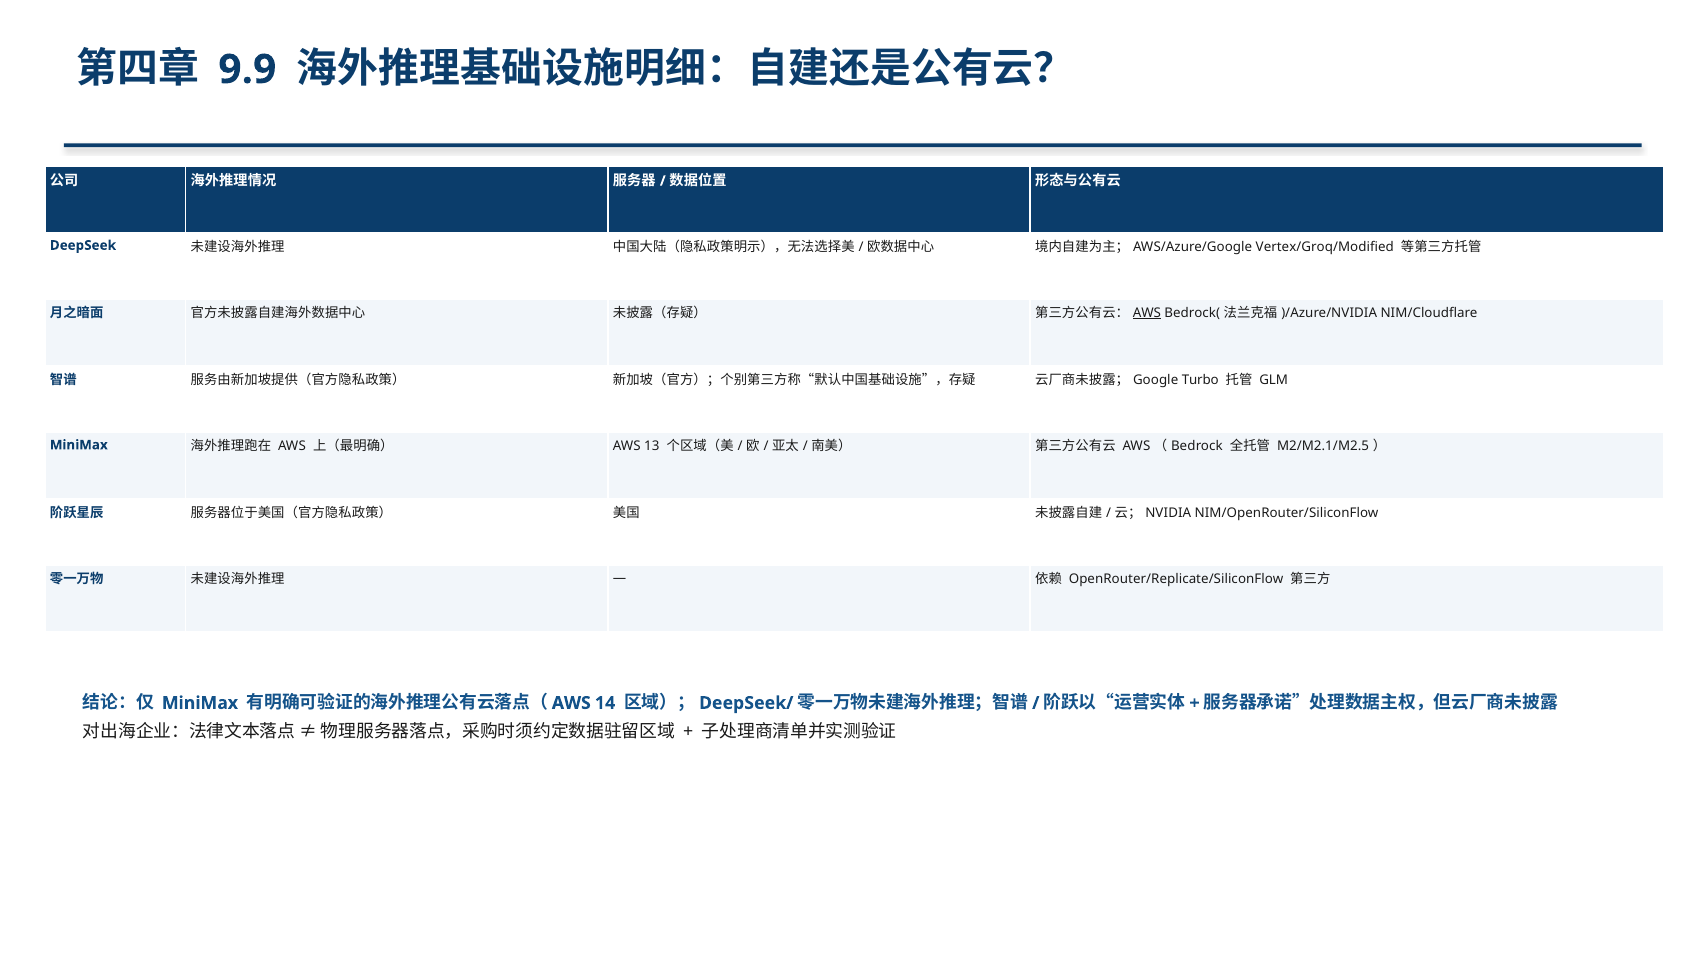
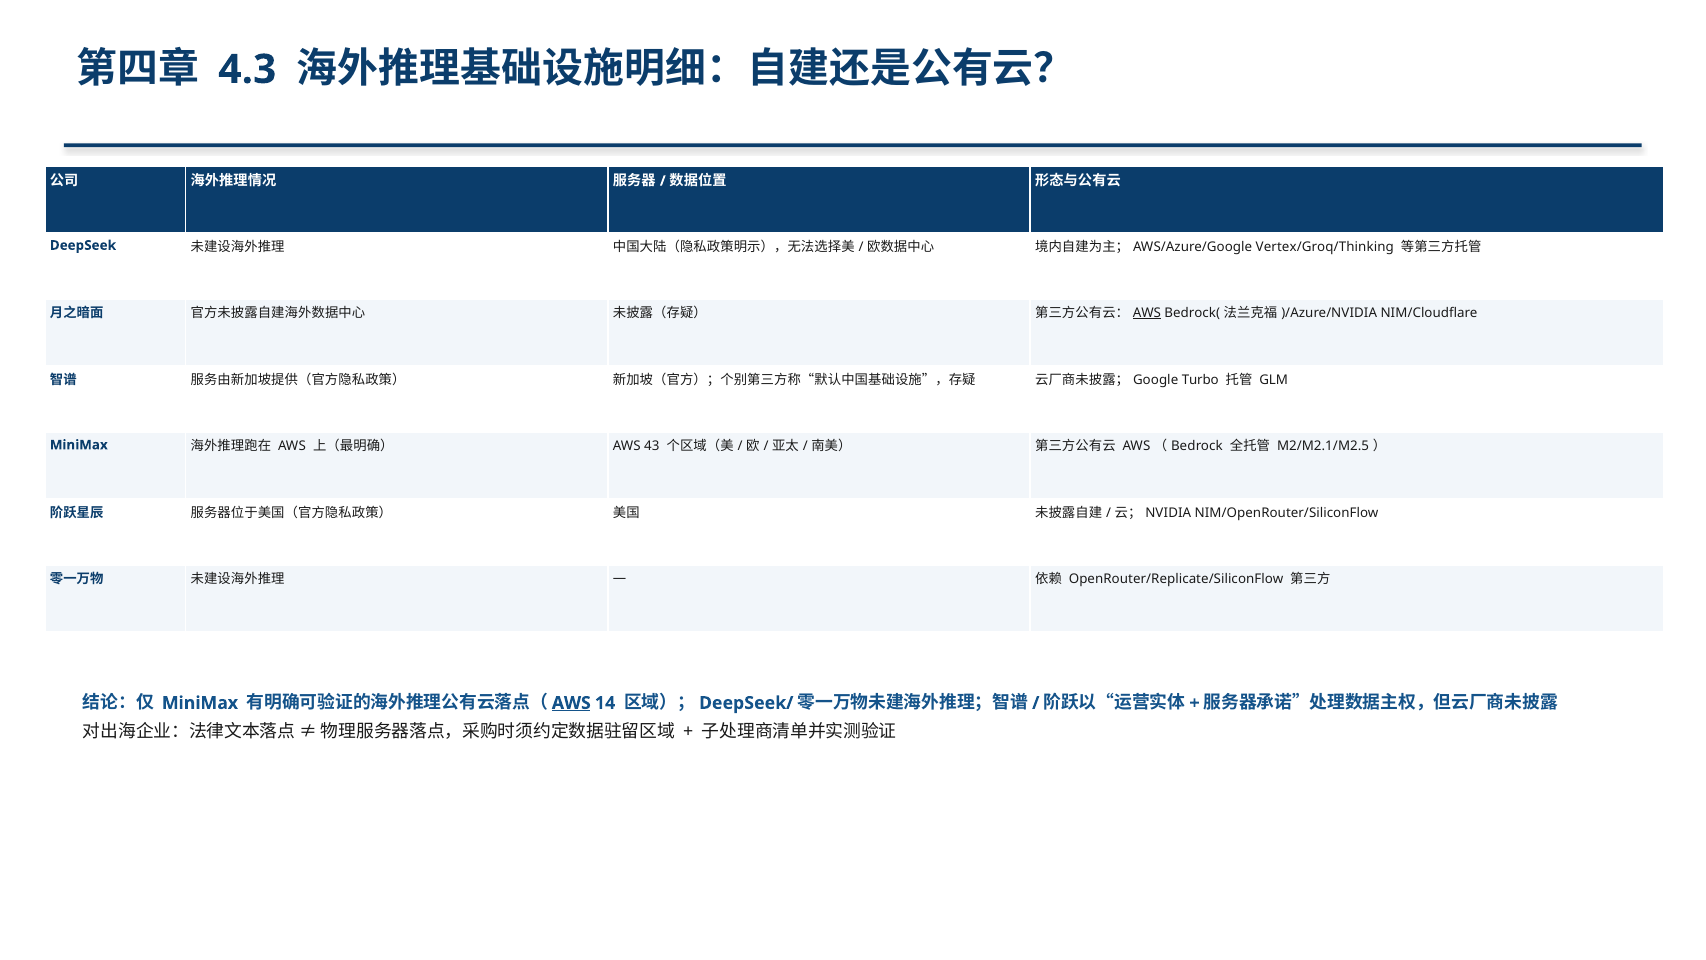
9.9: 9.9 -> 4.3 (247, 69)
Vertex/Groq/Modified: Vertex/Groq/Modified -> Vertex/Groq/Thinking (1325, 247)
13: 13 -> 43 (652, 446)
AWS underline: none -> present (571, 703)
